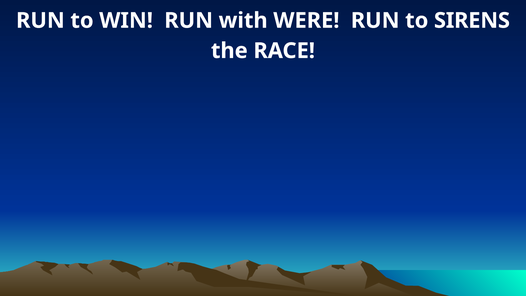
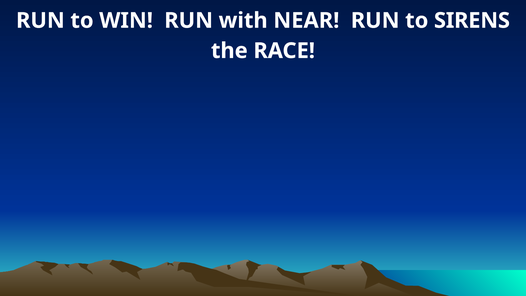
WERE: WERE -> NEAR (306, 21)
